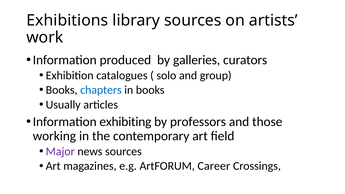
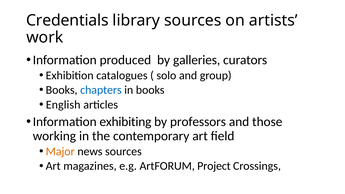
Exhibitions: Exhibitions -> Credentials (67, 20)
Usually: Usually -> English (63, 105)
Major colour: purple -> orange (60, 152)
Career: Career -> Project (214, 166)
